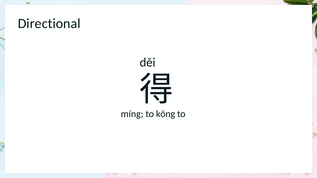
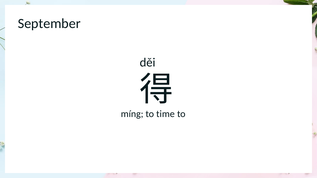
Directional: Directional -> September (49, 24)
kōng: kōng -> time (165, 114)
